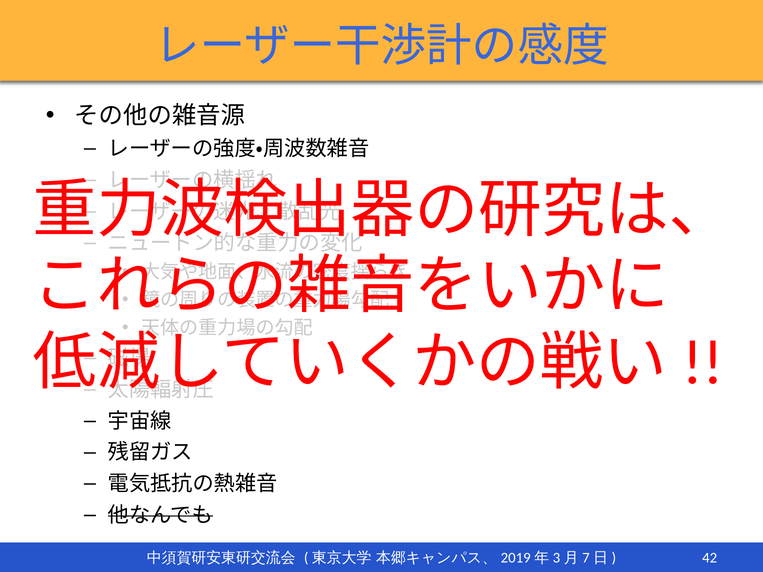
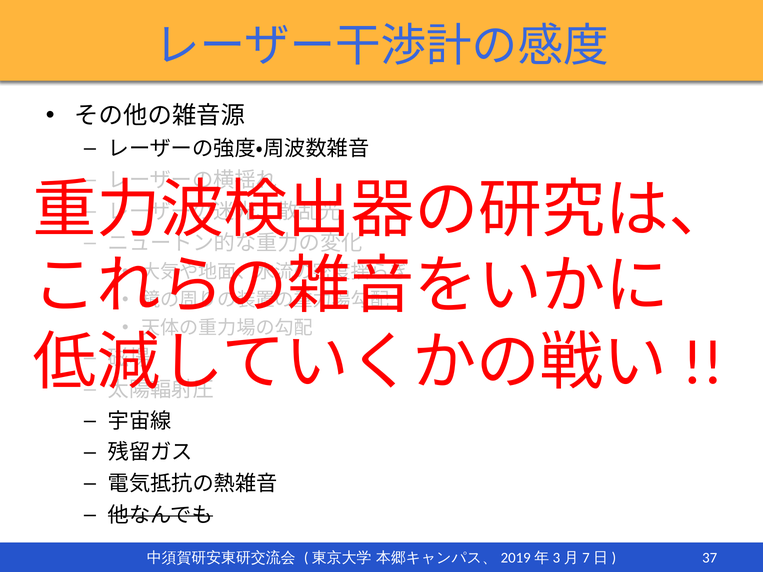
42: 42 -> 37 (710, 558)
